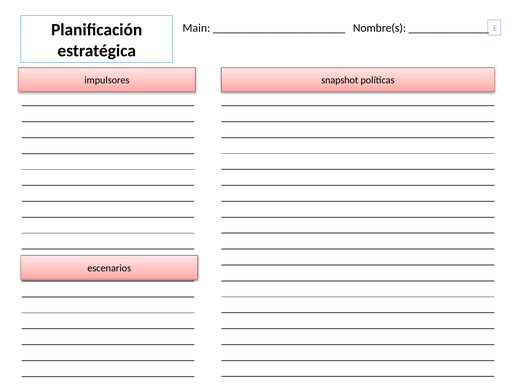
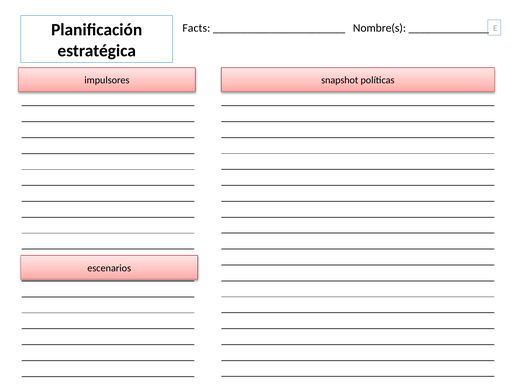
Main: Main -> Facts (196, 28)
